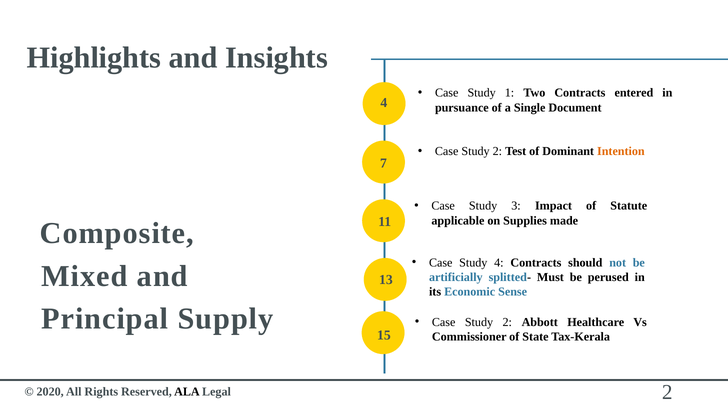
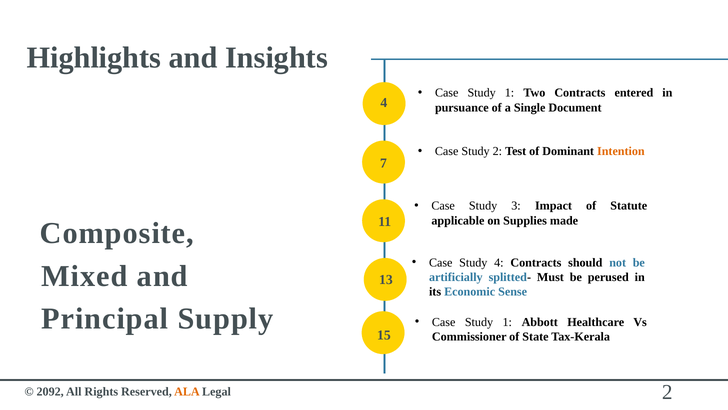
2: 2 -> 1 (507, 322)
2020: 2020 -> 2092 (50, 391)
ALA colour: black -> orange (187, 391)
